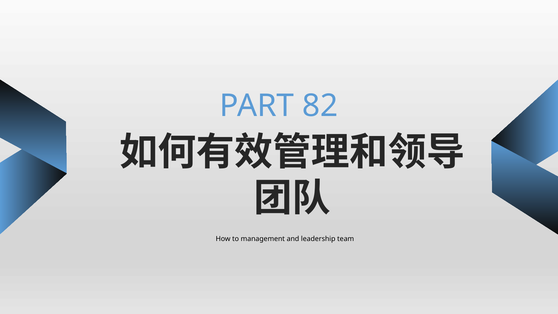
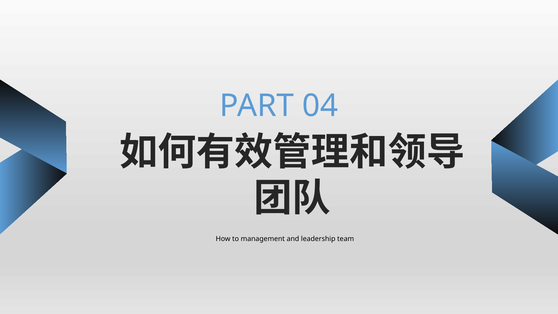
82: 82 -> 04 (320, 106)
